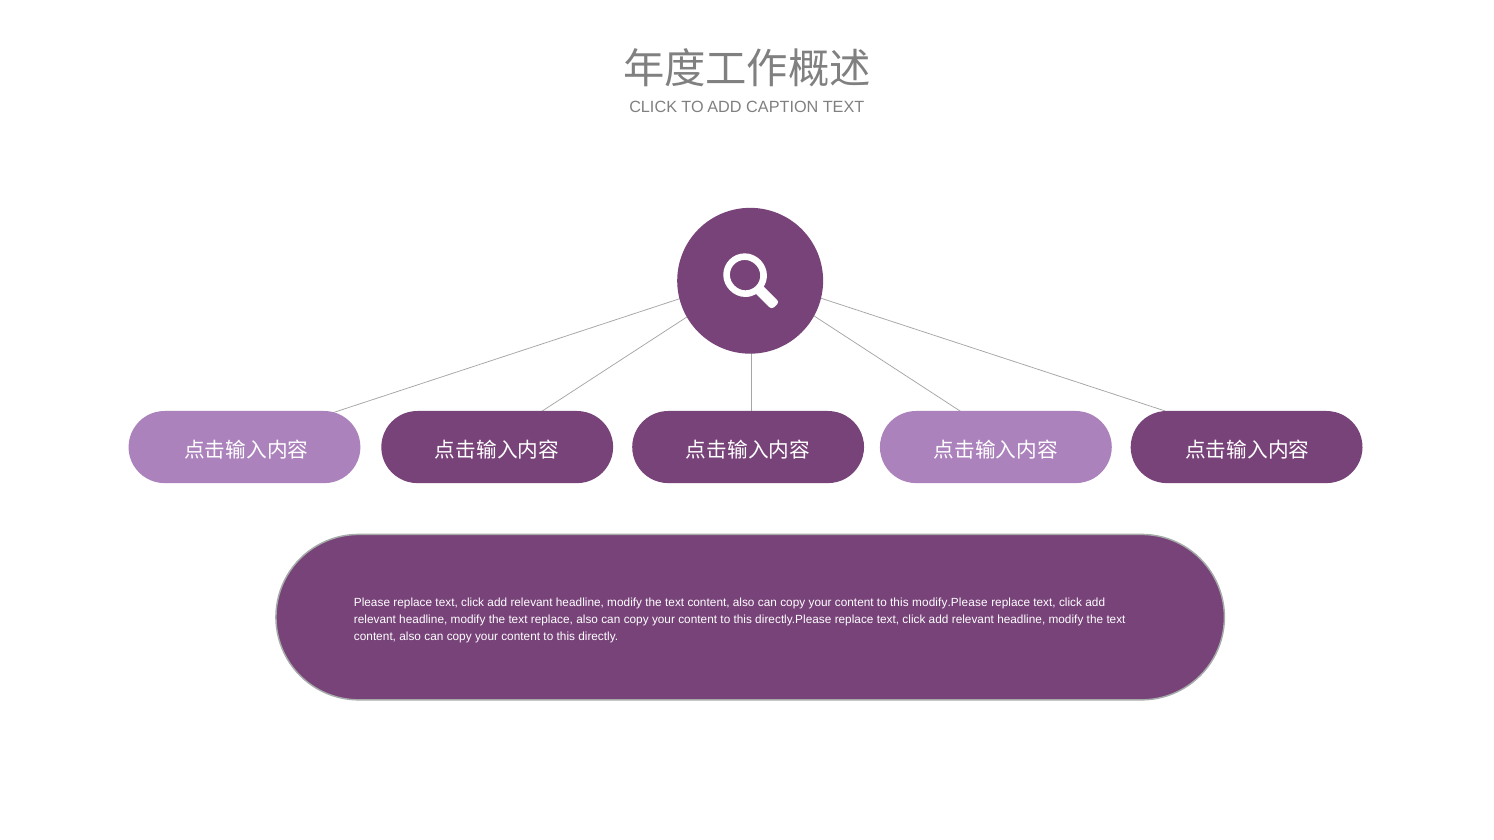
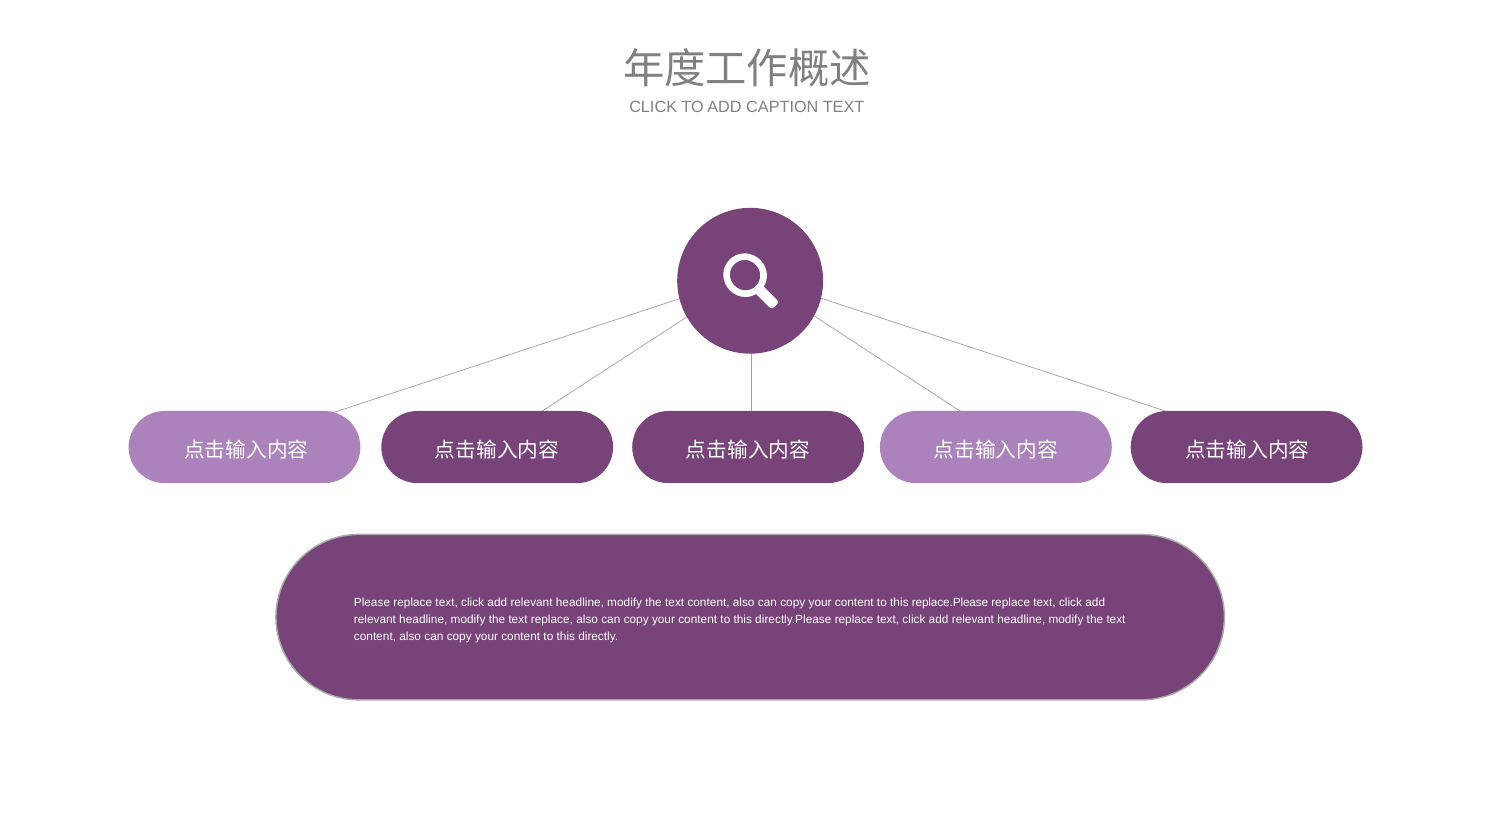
modify.Please: modify.Please -> replace.Please (950, 603)
